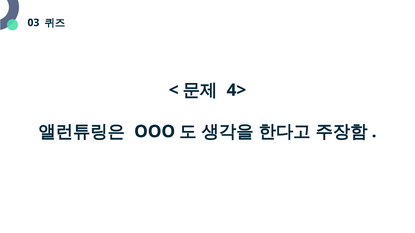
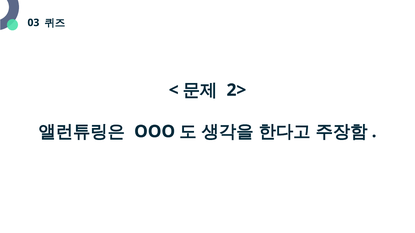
4>: 4> -> 2> (236, 90)
